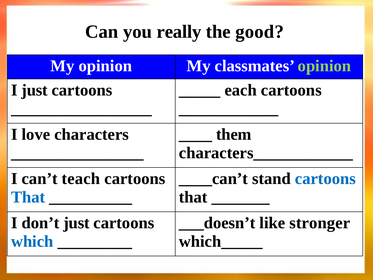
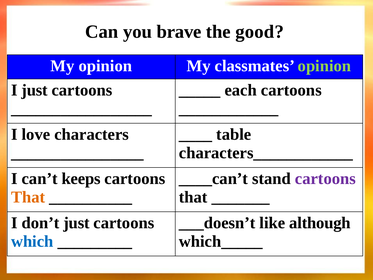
really: really -> brave (179, 32)
them: them -> table (234, 134)
teach: teach -> keeps (81, 179)
cartoons colour: blue -> purple (325, 179)
That colour: blue -> orange (28, 197)
stronger: stronger -> although (320, 223)
